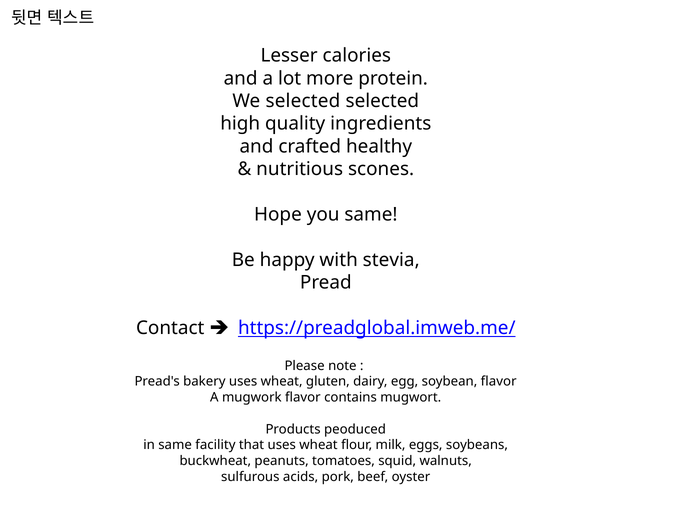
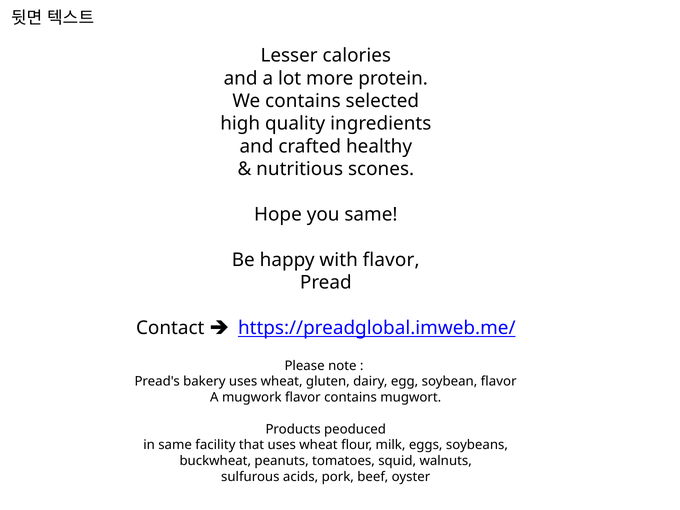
We selected: selected -> contains (303, 101)
with stevia: stevia -> flavor (391, 260)
